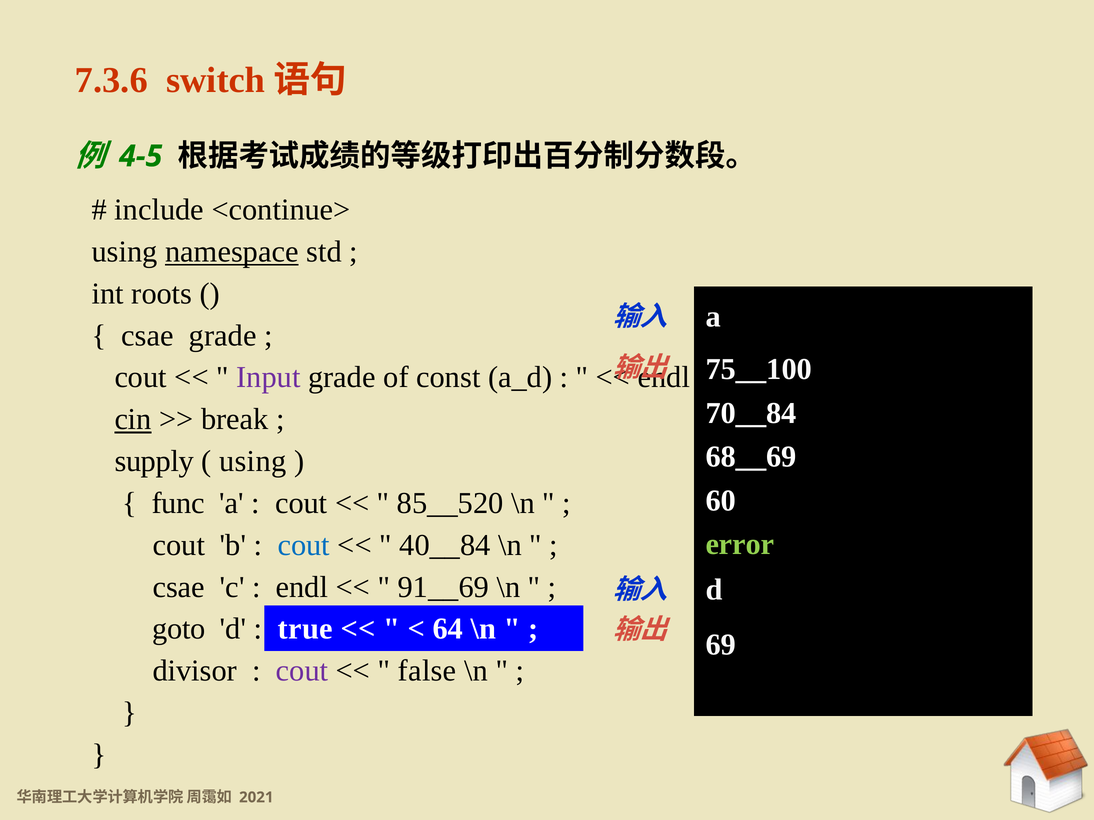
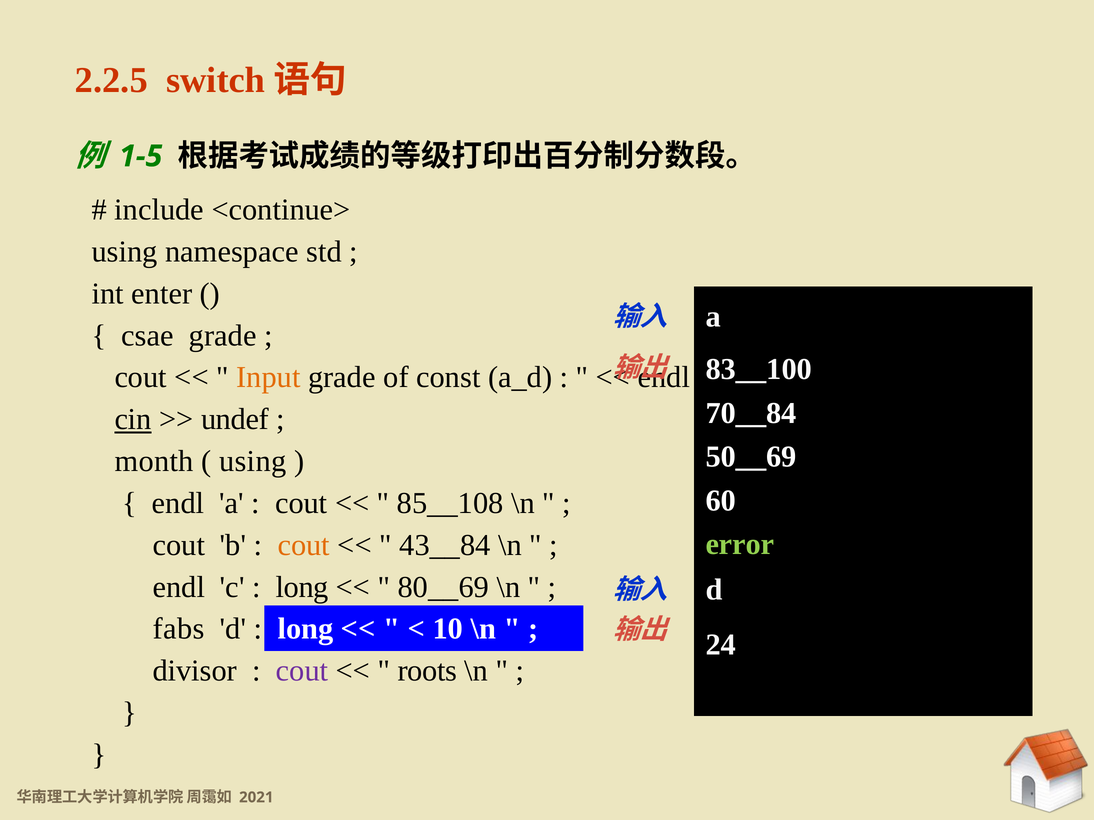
7.3.6: 7.3.6 -> 2.2.5 (111, 80)
4-5: 4-5 -> 1-5 (141, 156)
namespace underline: present -> none (232, 252)
roots: roots -> enter (162, 294)
75__100: 75__100 -> 83__100 (759, 370)
Input colour: purple -> orange (268, 378)
break: break -> undef (235, 420)
68__69: 68__69 -> 50__69 (751, 457)
supply: supply -> month (154, 462)
func: func -> endl (178, 503)
85__520: 85__520 -> 85__108 (450, 503)
cout colour: blue -> orange (304, 545)
40__84: 40__84 -> 43__84 (445, 545)
csae: csae -> endl (179, 587)
endl: endl -> long (302, 587)
91__69: 91__69 -> 80__69 (443, 587)
goto: goto -> fabs (179, 629)
true: true -> long (306, 629)
64: 64 -> 10 (448, 629)
69: 69 -> 24 (721, 645)
false: false -> roots (427, 671)
